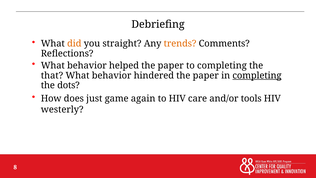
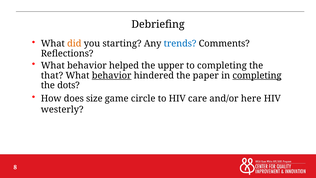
straight: straight -> starting (122, 44)
trends colour: orange -> blue (180, 44)
helped the paper: paper -> upper (171, 65)
behavior underline: none -> present (112, 75)
just: just -> size (94, 98)
again: again -> circle (143, 98)
tools: tools -> here (251, 98)
